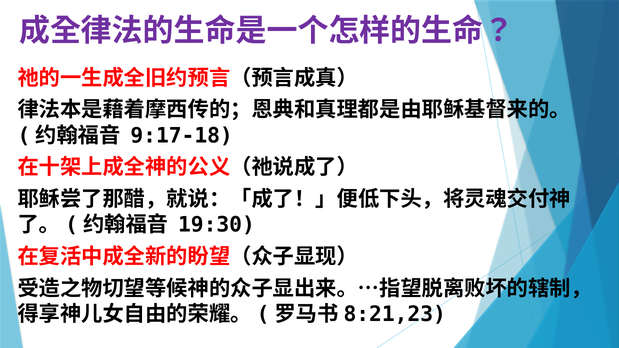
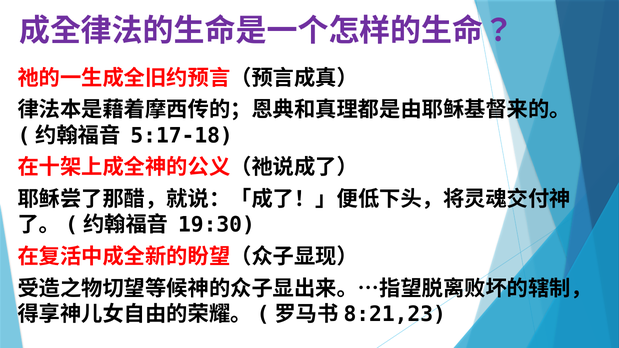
9:17-18: 9:17-18 -> 5:17-18 (182, 136)
